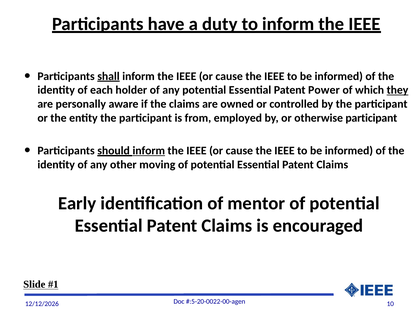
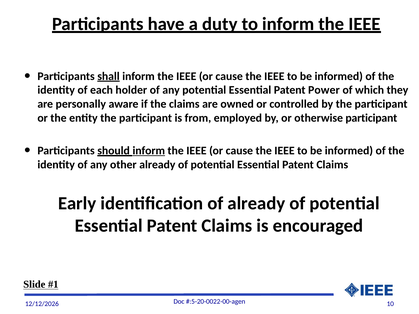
they underline: present -> none (397, 90)
other moving: moving -> already (157, 165)
of mentor: mentor -> already (256, 203)
